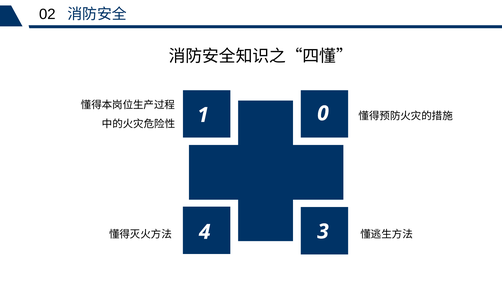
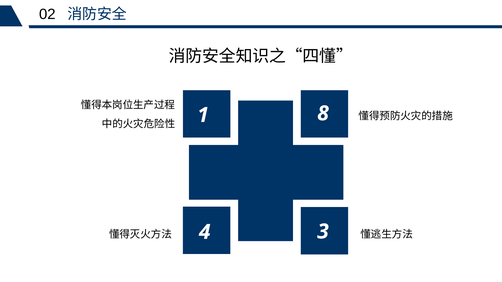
0: 0 -> 8 (323, 114)
